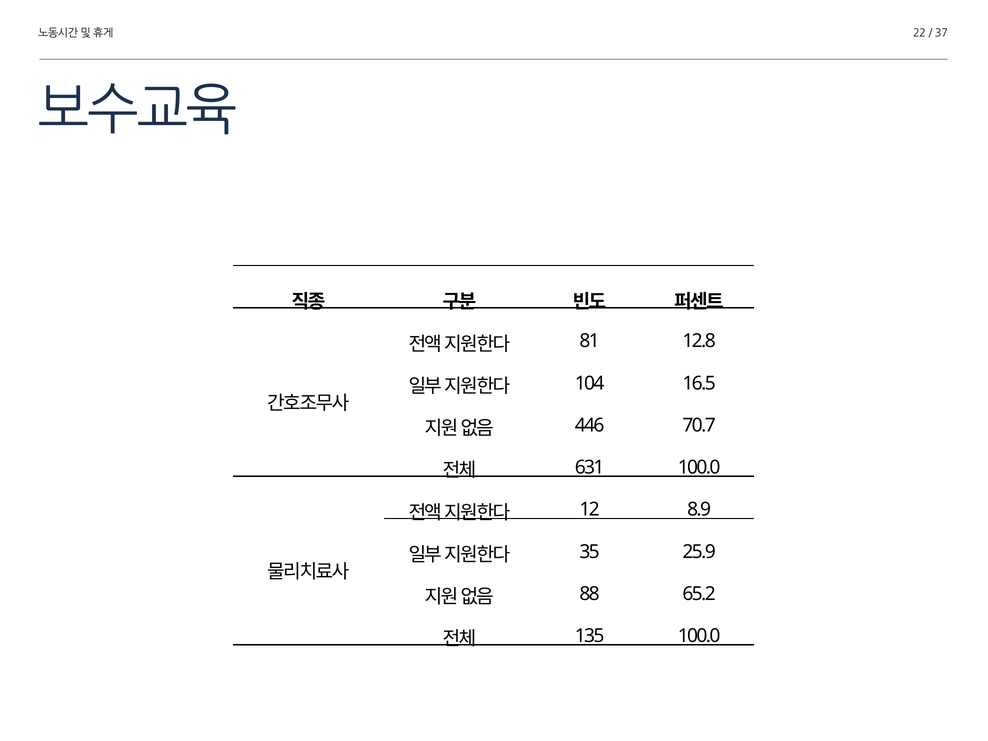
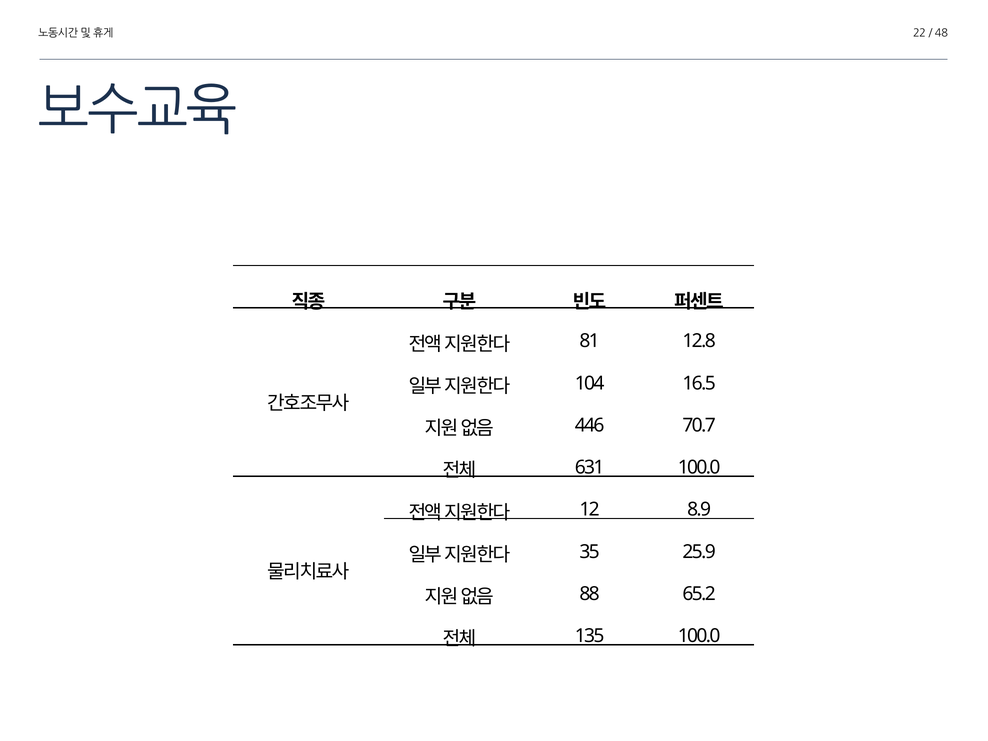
37: 37 -> 48 (941, 33)
